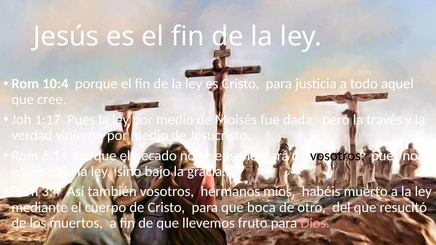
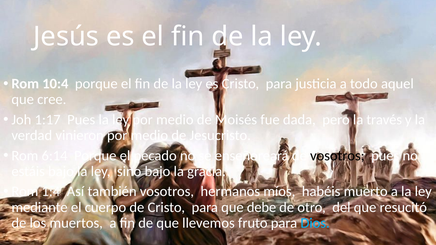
3:4: 3:4 -> 1:4 (51, 192)
boca: boca -> debe (262, 207)
Dios colour: pink -> light blue (315, 223)
